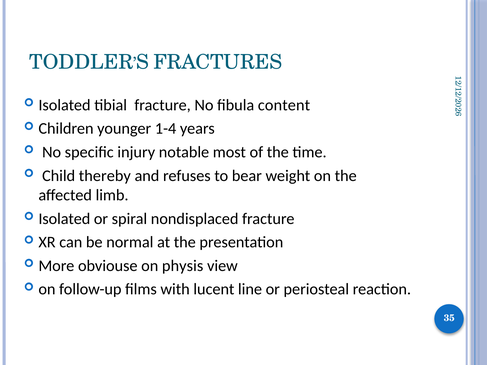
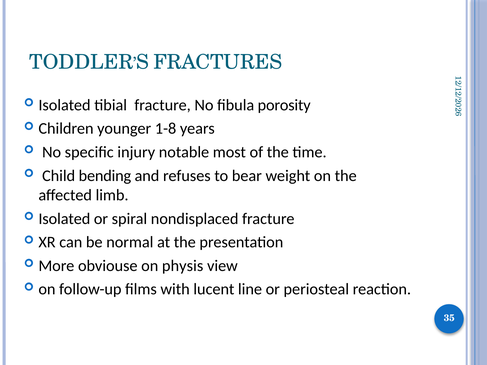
content: content -> porosity (284, 105)
1-4: 1-4 -> 1-8 (166, 129)
thereby: thereby -> bending (105, 176)
